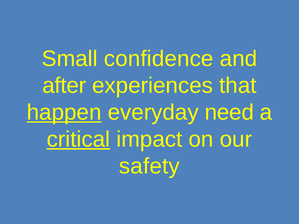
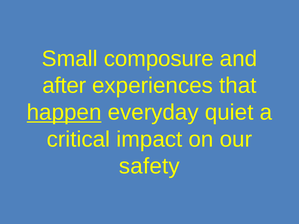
confidence: confidence -> composure (159, 59)
need: need -> quiet (229, 112)
critical underline: present -> none (78, 139)
